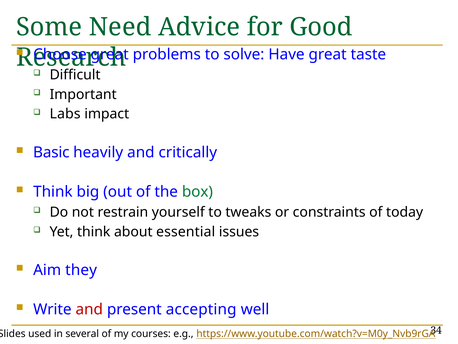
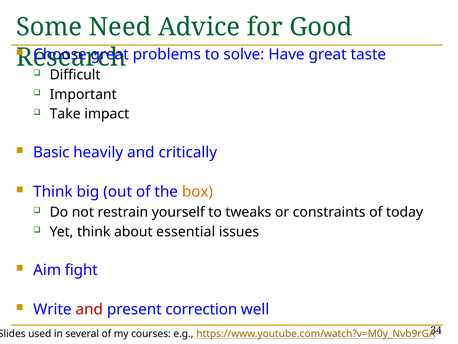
Labs: Labs -> Take (65, 114)
box colour: green -> orange (197, 192)
they: they -> fight (81, 270)
accepting: accepting -> correction (201, 309)
